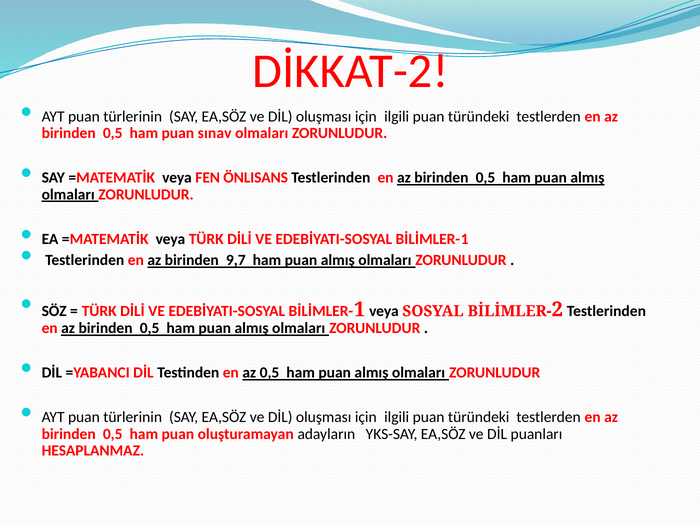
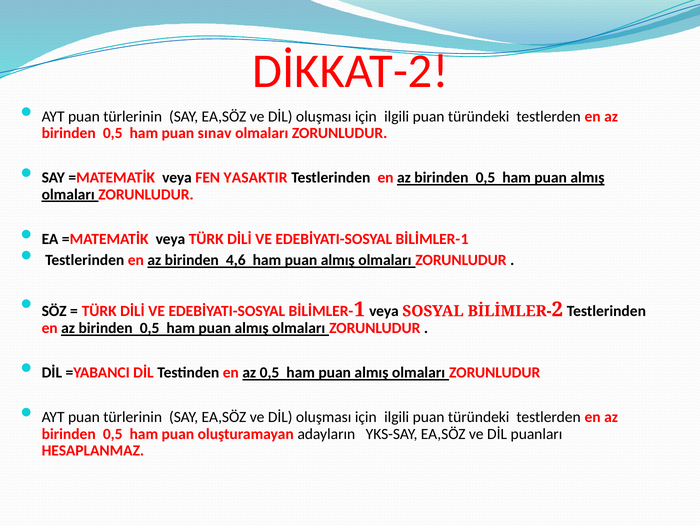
ÖNLISANS: ÖNLISANS -> YASAKTIR (256, 178)
9,7: 9,7 -> 4,6 (236, 260)
